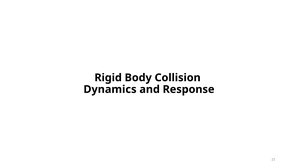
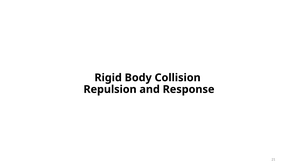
Dynamics: Dynamics -> Repulsion (110, 90)
